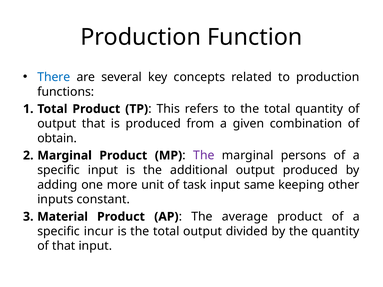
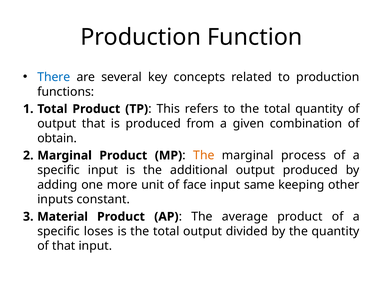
The colour: purple -> orange (204, 156)
persons: persons -> process (304, 156)
task: task -> face (195, 185)
incur: incur -> loses (99, 231)
